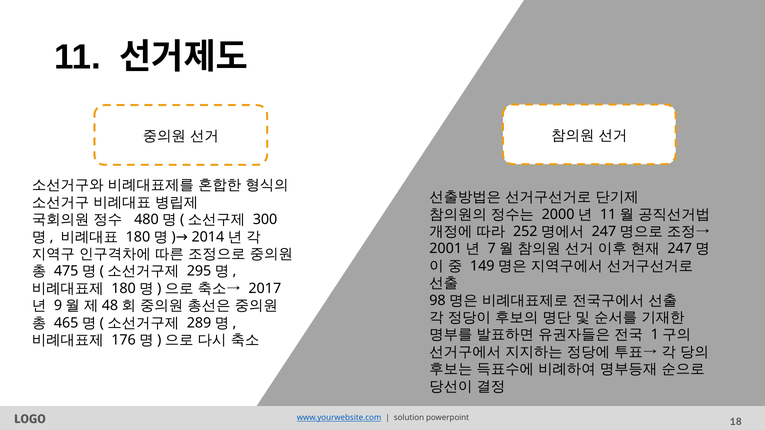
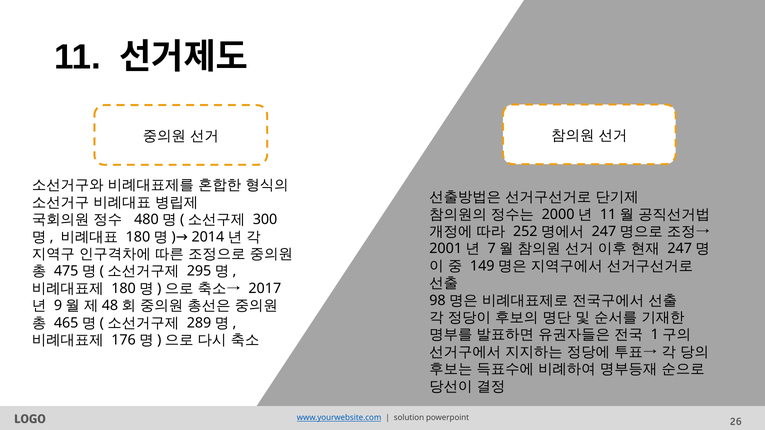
18: 18 -> 26 (736, 421)
